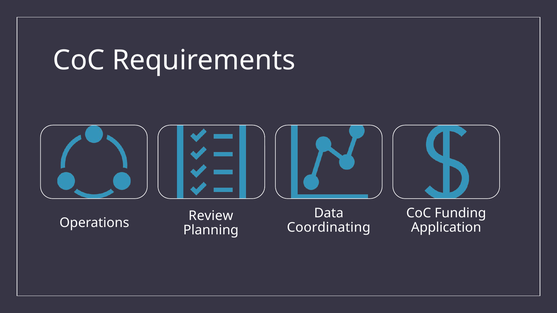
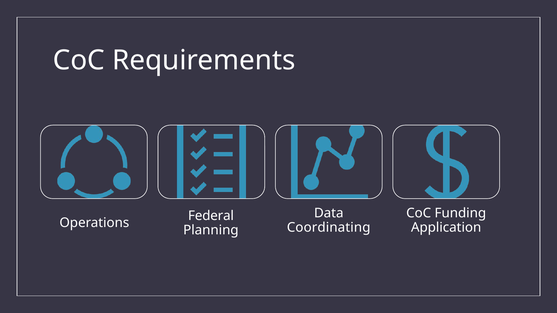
Review: Review -> Federal (211, 216)
